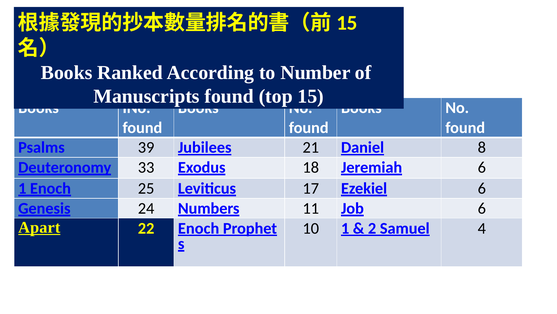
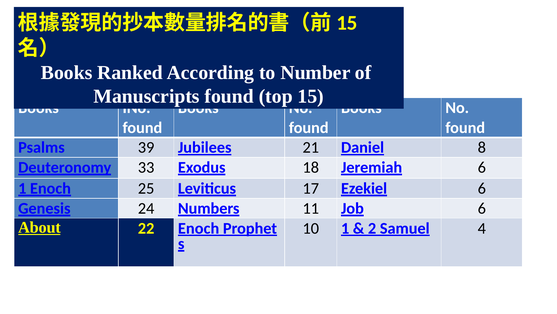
Apart: Apart -> About (39, 227)
